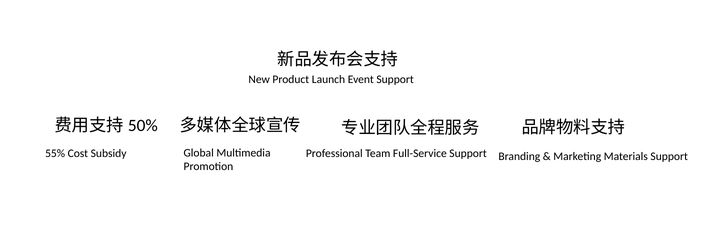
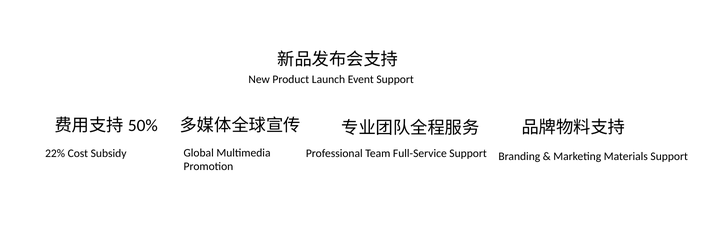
55%: 55% -> 22% (55, 154)
